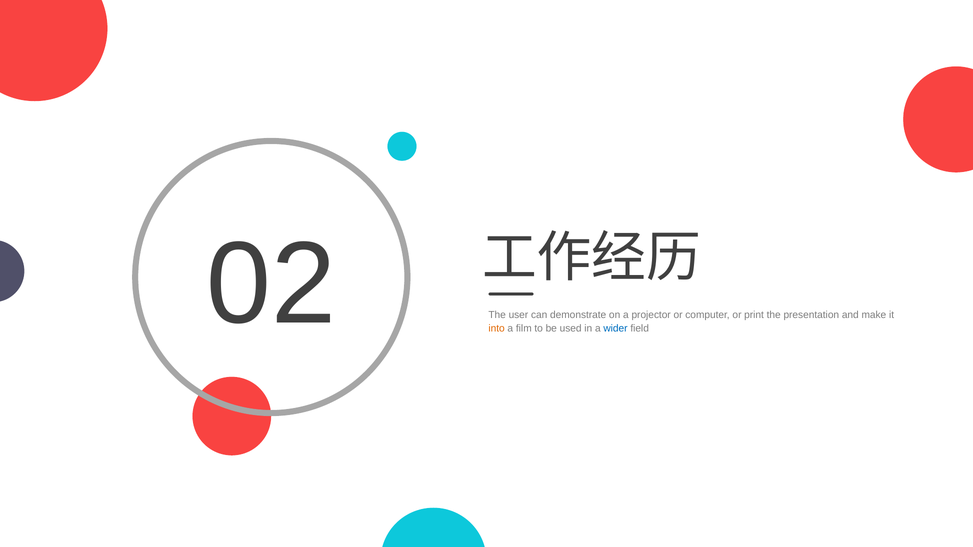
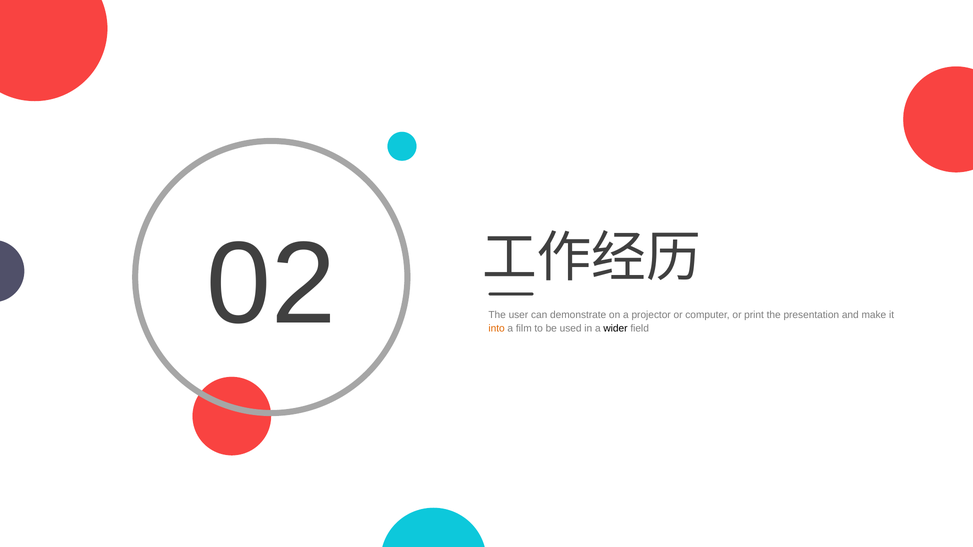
wider colour: blue -> black (616, 329)
